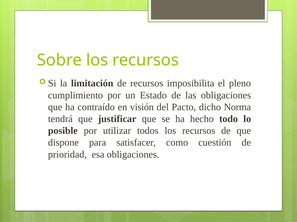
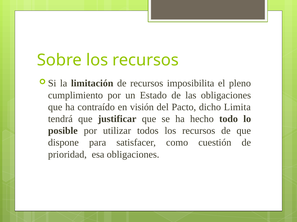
Norma: Norma -> Limita (237, 107)
